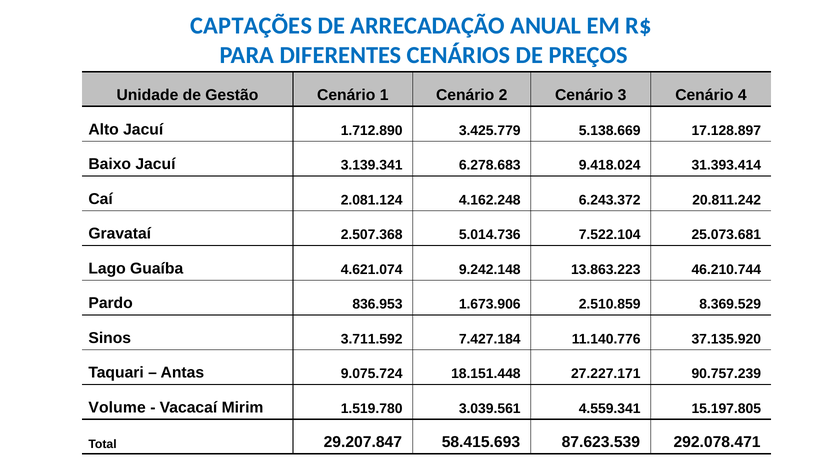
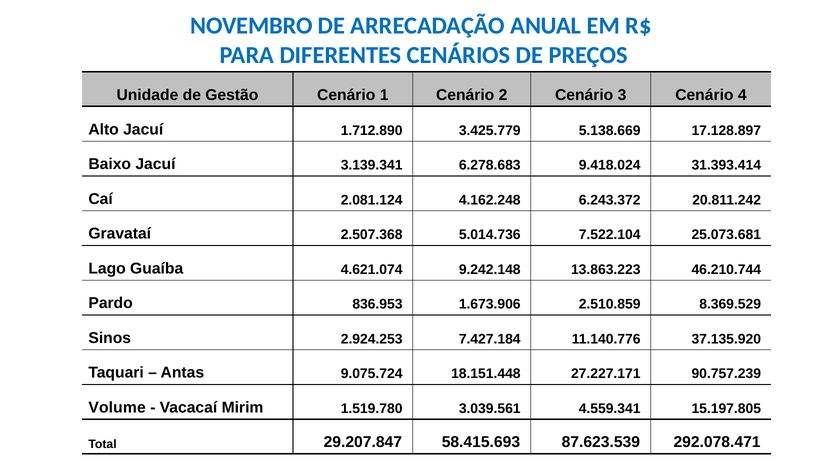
CAPTAÇÕES: CAPTAÇÕES -> NOVEMBRO (251, 26)
3.711.592: 3.711.592 -> 2.924.253 (372, 339)
